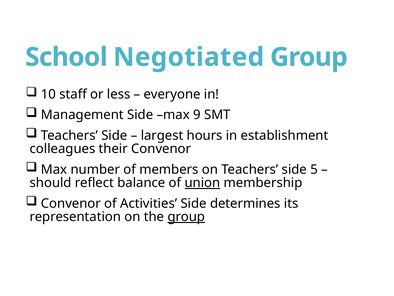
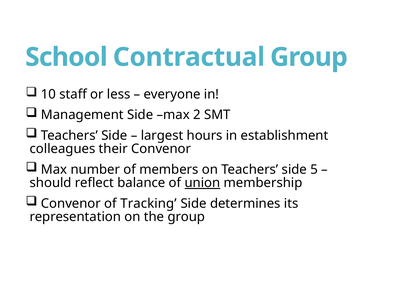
Negotiated: Negotiated -> Contractual (189, 57)
9: 9 -> 2 (197, 115)
Activities: Activities -> Tracking (149, 203)
group underline: present -> none (186, 216)
